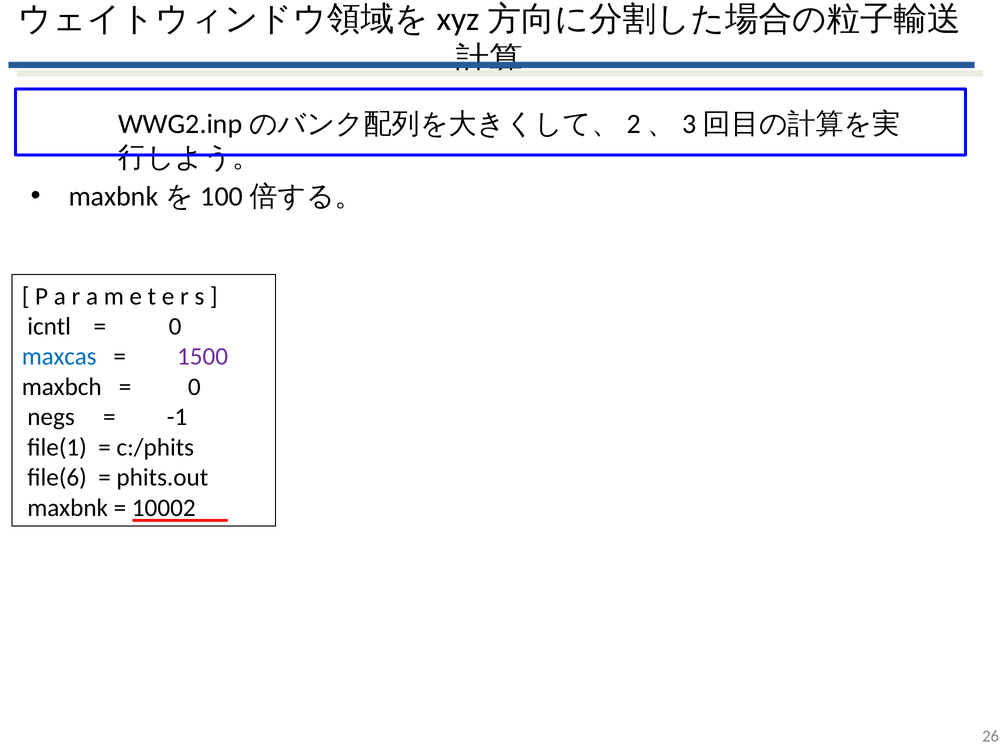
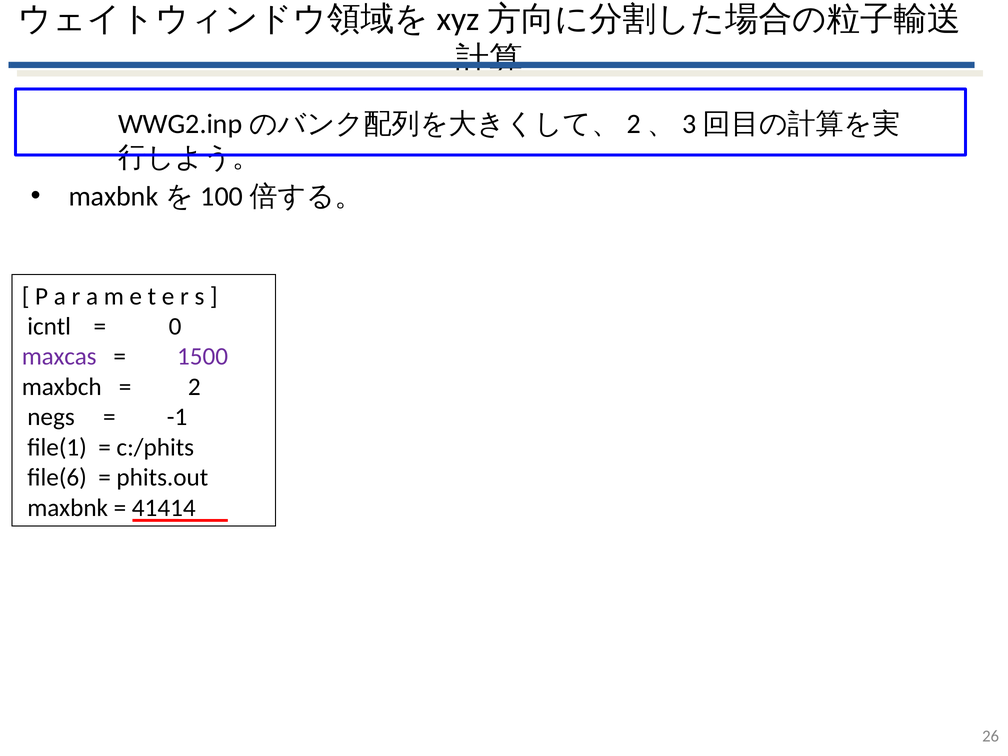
maxcas colour: blue -> purple (59, 357)
0: 0 -> 2 (194, 387)
10002: 10002 -> 41414 (164, 508)
